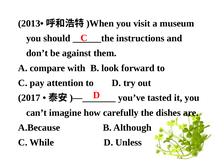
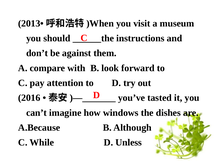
2017: 2017 -> 2016 (29, 98)
carefully: carefully -> windows (121, 112)
